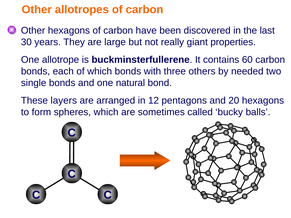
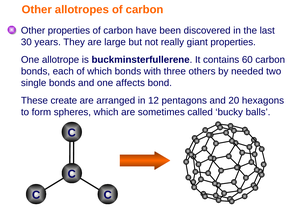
Other hexagons: hexagons -> properties (69, 31)
natural: natural -> affects (130, 83)
layers: layers -> create (64, 101)
